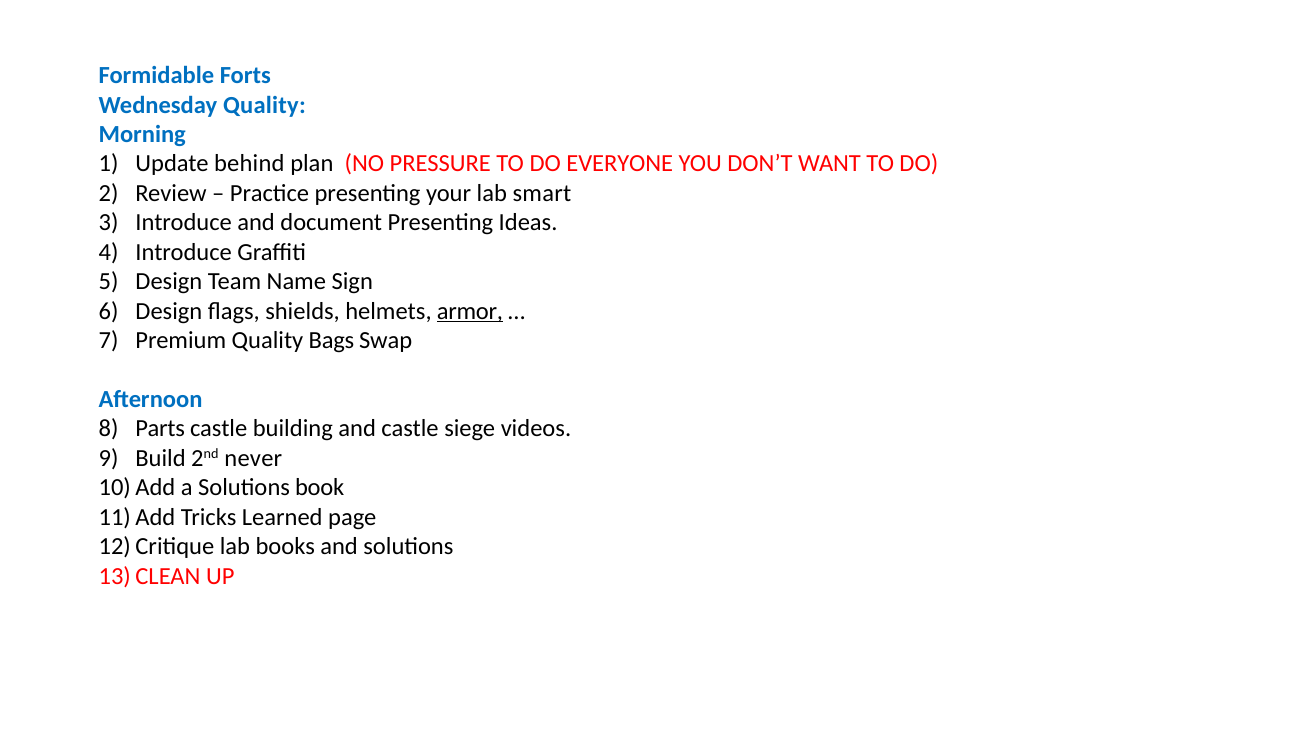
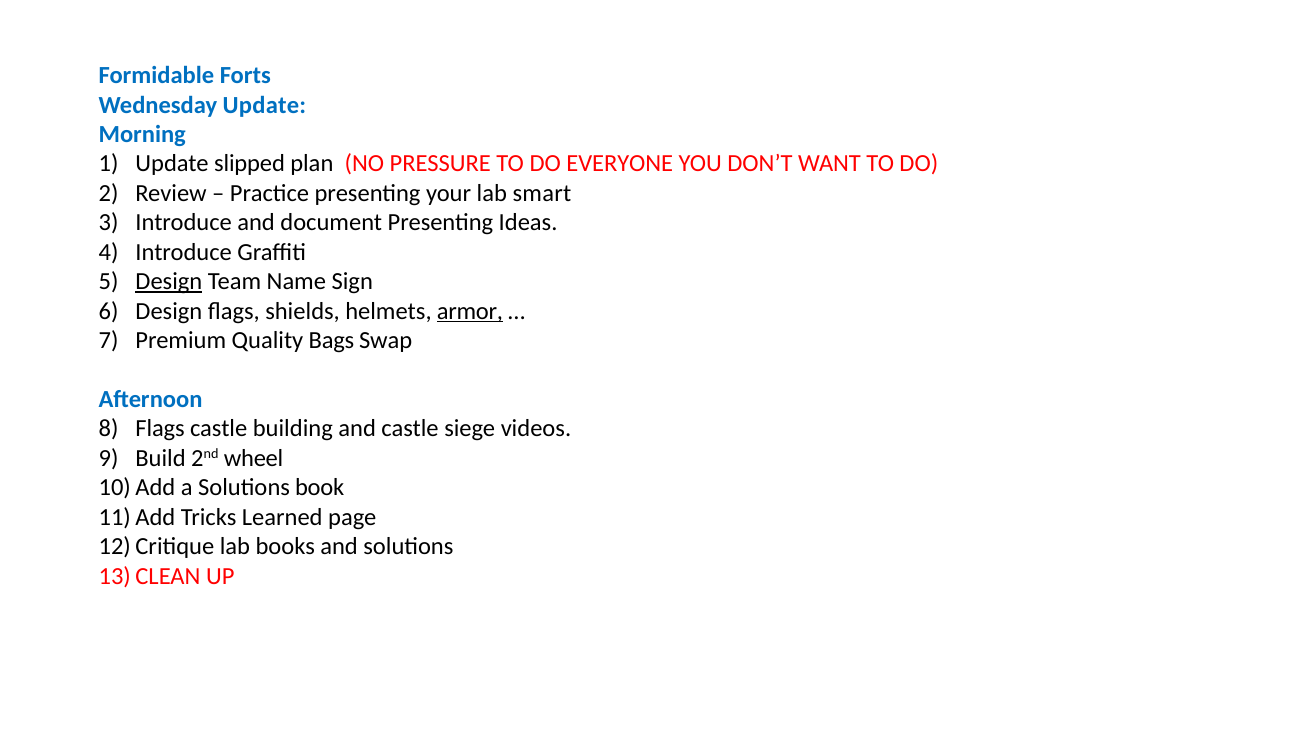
Wednesday Quality: Quality -> Update (264, 105)
behind: behind -> slipped (250, 164)
Design underline: none -> present (169, 282)
Parts: Parts -> Flags (160, 429)
never: never -> wheel (254, 458)
